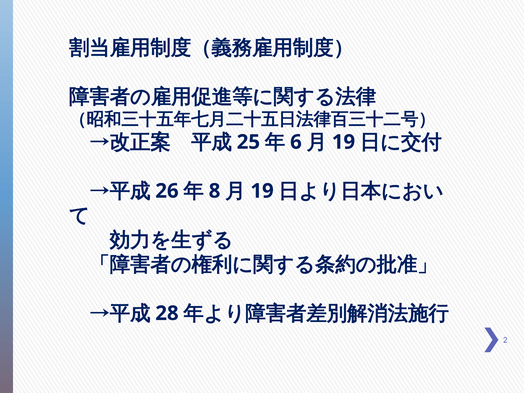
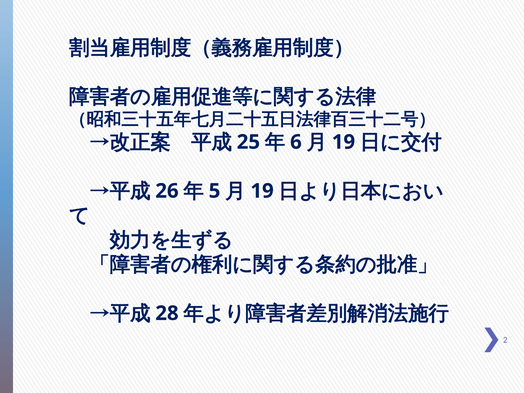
8: 8 -> 5 (215, 191)
